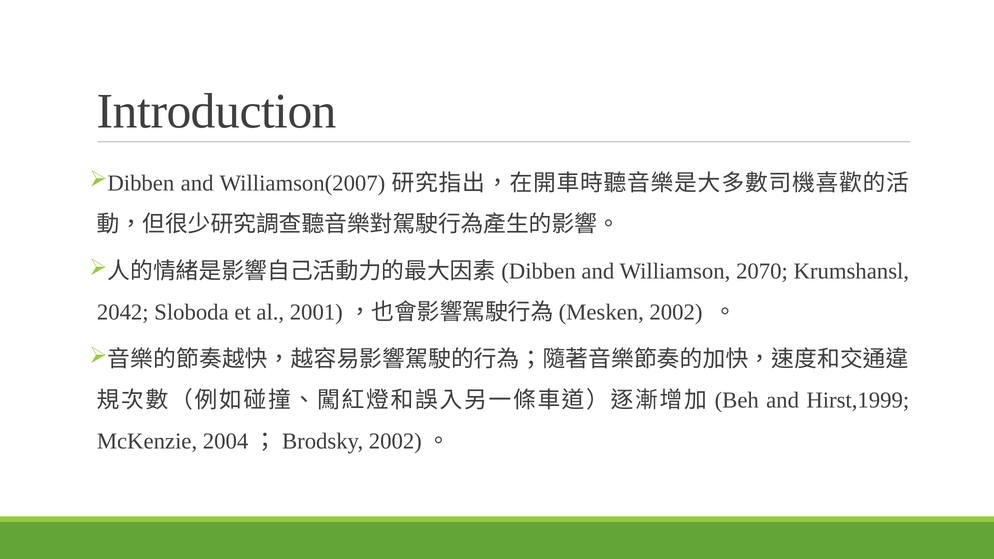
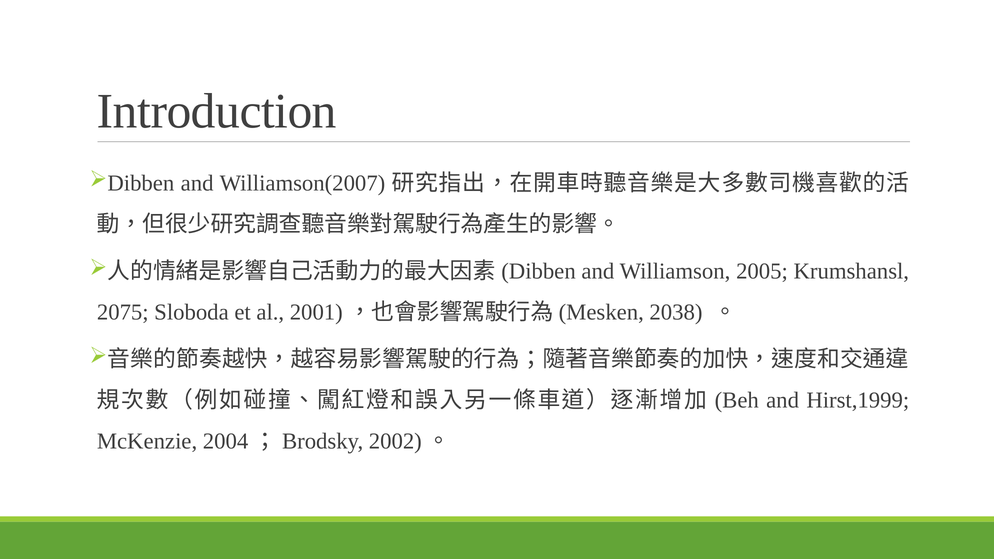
2070: 2070 -> 2005 (762, 271)
2042: 2042 -> 2075 (123, 312)
2002: 2002 -> 2038 (676, 312)
